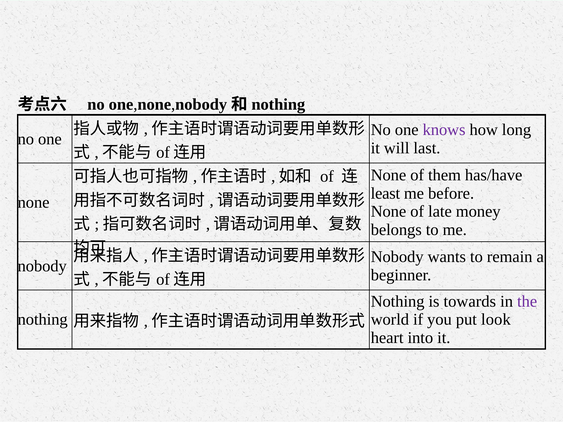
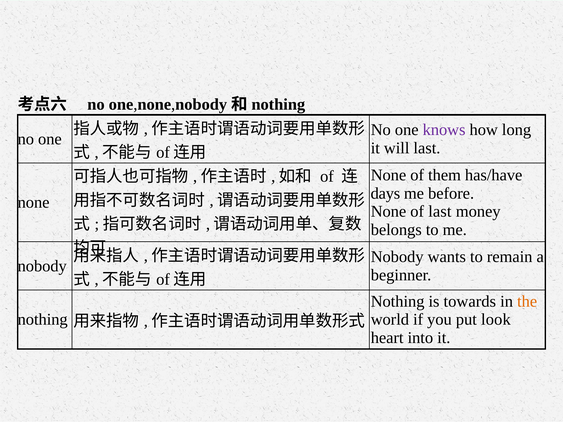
least: least -> days (385, 193)
of late: late -> last (440, 212)
the colour: purple -> orange (527, 302)
